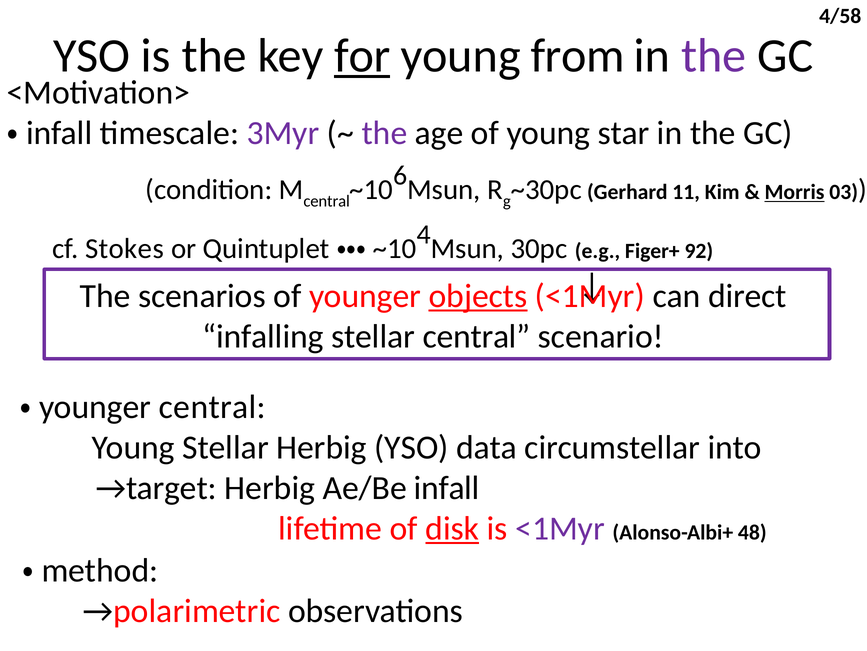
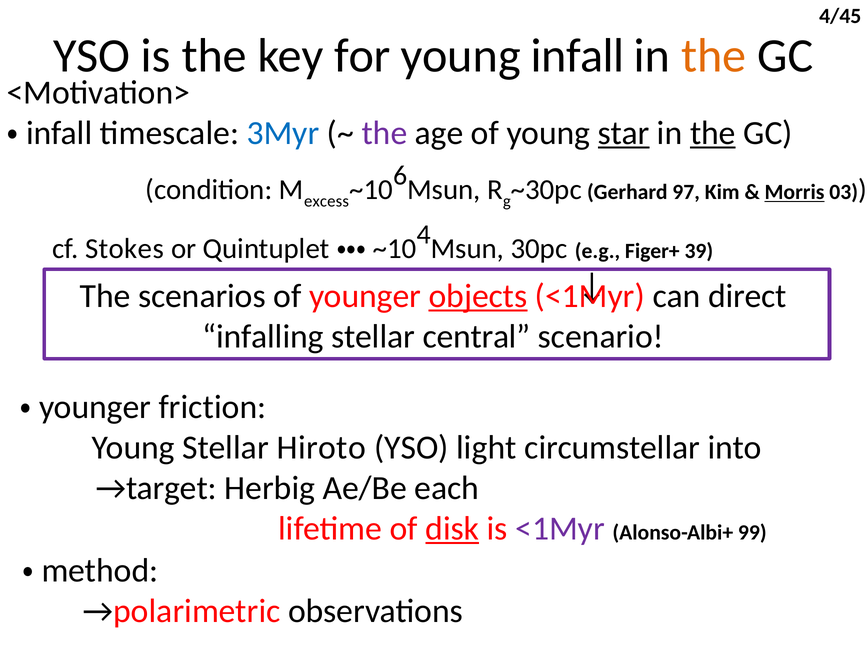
4/58: 4/58 -> 4/45 (840, 16)
for underline: present -> none (362, 56)
from: from -> infall (578, 56)
the colour: purple -> orange (714, 56)
3Myr colour: purple -> blue (283, 133)
star underline: none -> present (624, 133)
the underline: none -> present (713, 133)
central: central -> excess (326, 201)
11: 11 -> 97 (686, 192)
92: 92 -> 39 (699, 251)
central: central -> friction (212, 407)
Stellar Herbig: Herbig -> Hiroto (321, 447)
data: data -> light (486, 447)
infall: infall -> each (447, 488)
48: 48 -> 99 (752, 532)
